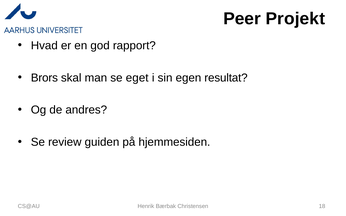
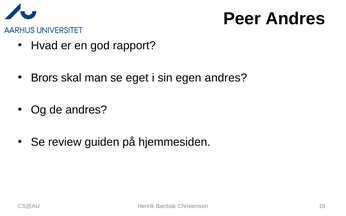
Peer Projekt: Projekt -> Andres (295, 19)
egen resultat: resultat -> andres (226, 78)
